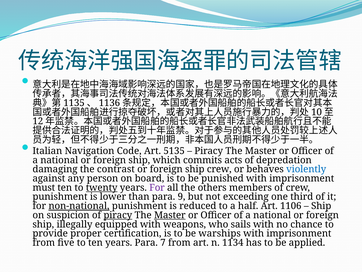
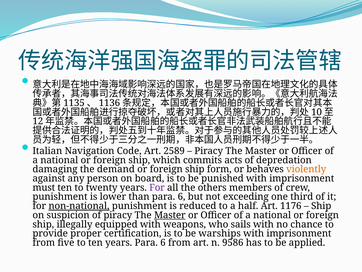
5135: 5135 -> 2589 (174, 151)
contrast: contrast -> demand (116, 169)
ship crew: crew -> form (219, 169)
violently colour: blue -> orange (306, 169)
twenty underline: present -> none (102, 187)
than para 9: 9 -> 6 (181, 196)
1106: 1106 -> 1176 (291, 206)
piracy underline: present -> none (118, 215)
years Para 7: 7 -> 6 (163, 242)
1134: 1134 -> 9586 (233, 242)
